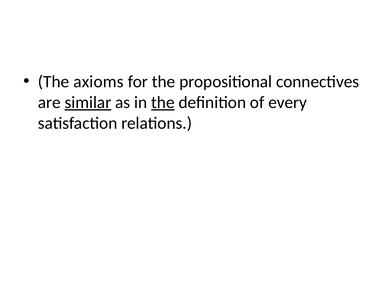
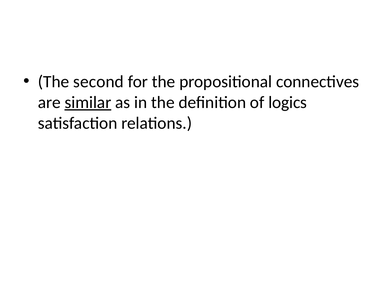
axioms: axioms -> second (98, 82)
the underline: present -> none (163, 102)
every: every -> logics (288, 102)
